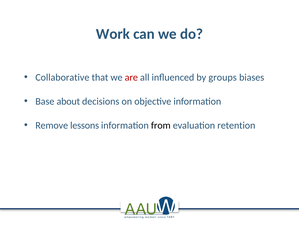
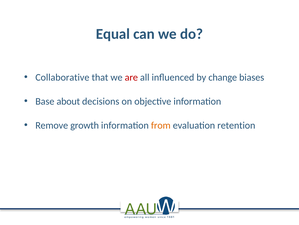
Work: Work -> Equal (113, 34)
groups: groups -> change (223, 77)
lessons: lessons -> growth (85, 125)
from colour: black -> orange (161, 125)
